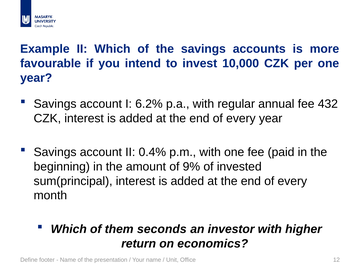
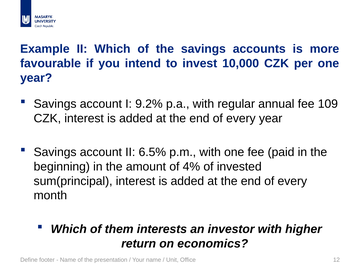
6.2%: 6.2% -> 9.2% (149, 104)
432: 432 -> 109 (328, 104)
0.4%: 0.4% -> 6.5% (152, 152)
9%: 9% -> 4% (191, 166)
seconds: seconds -> interests (162, 229)
